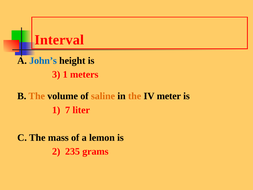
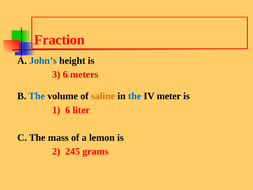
Interval: Interval -> Fraction (59, 40)
3 1: 1 -> 6 (65, 74)
The colour: orange -> blue (37, 96)
the colour: orange -> blue (135, 96)
1 7: 7 -> 6 (68, 110)
235: 235 -> 245 (73, 151)
